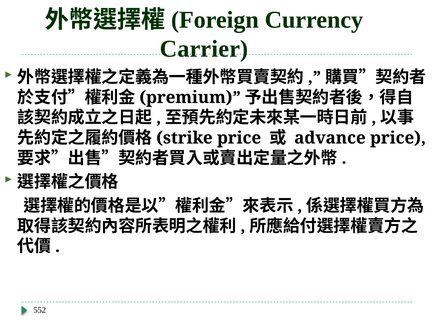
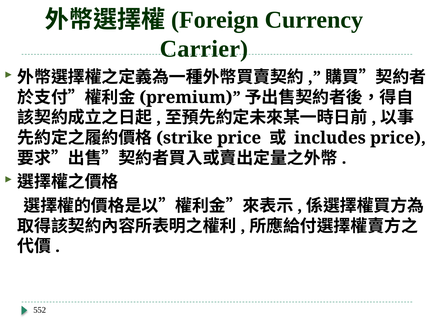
advance: advance -> includes (330, 138)
